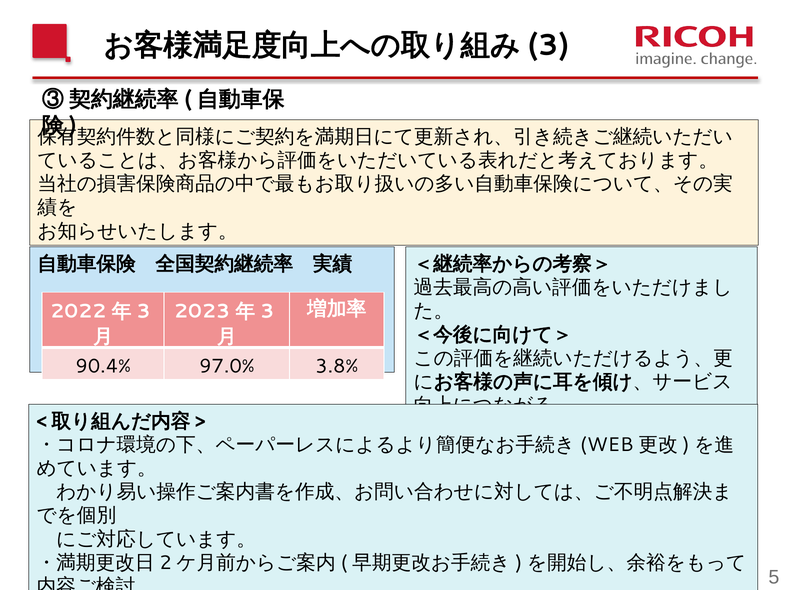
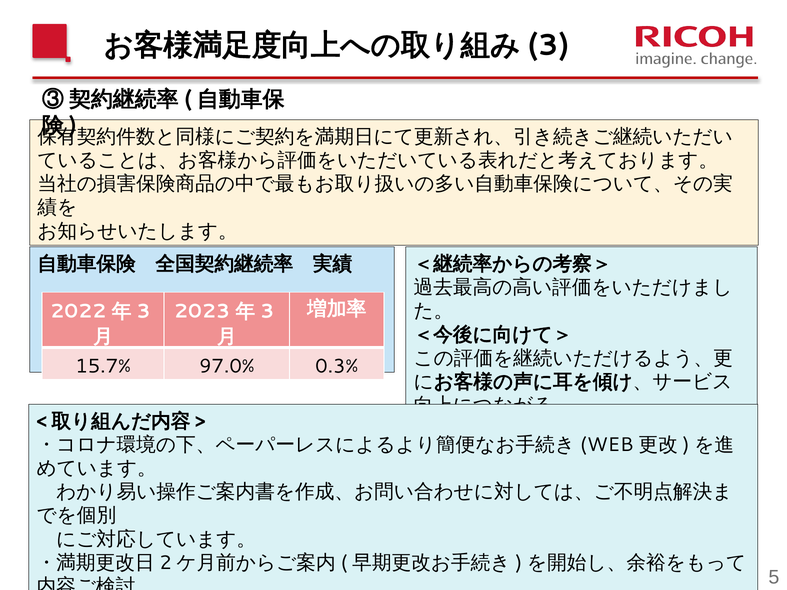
90.4%: 90.4% -> 15.7% (103, 366)
3.8%: 3.8% -> 0.3% (337, 366)
